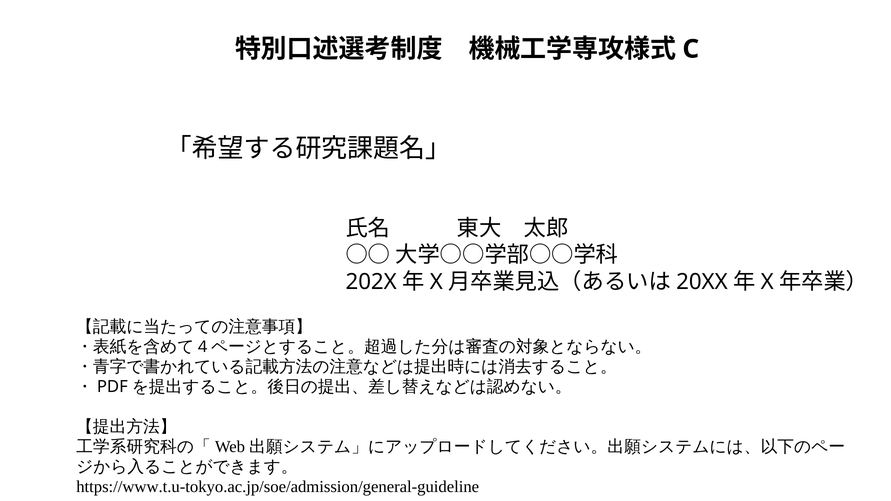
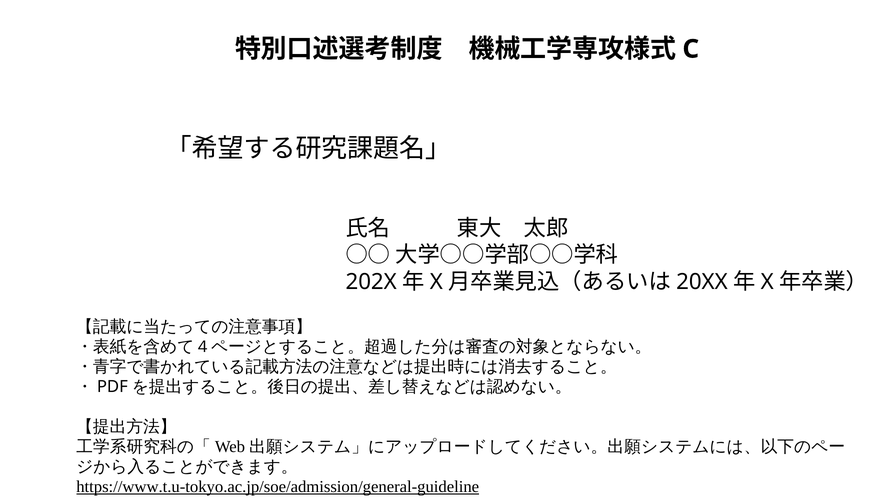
https://www.t.u-tokyo.ac.jp/soe/admission/general-guideline underline: none -> present (278, 487)
